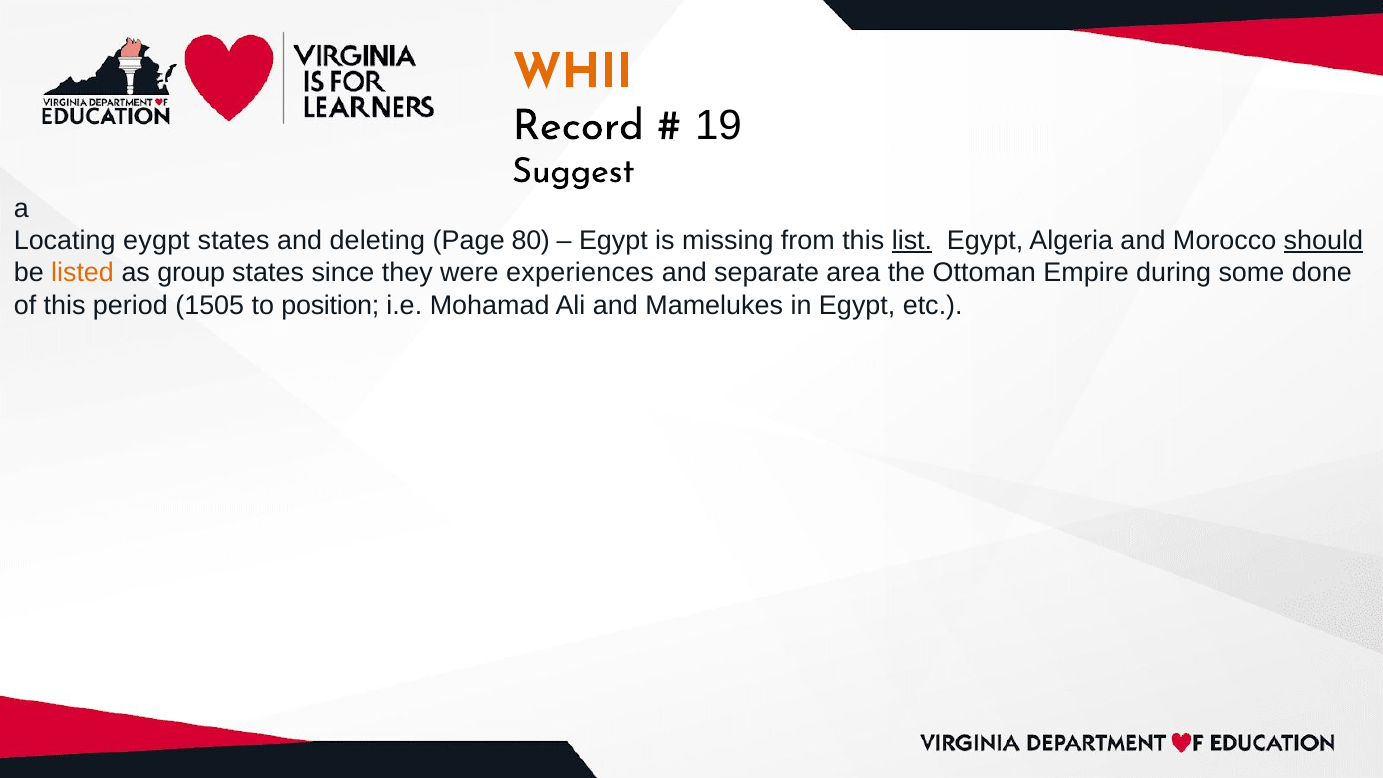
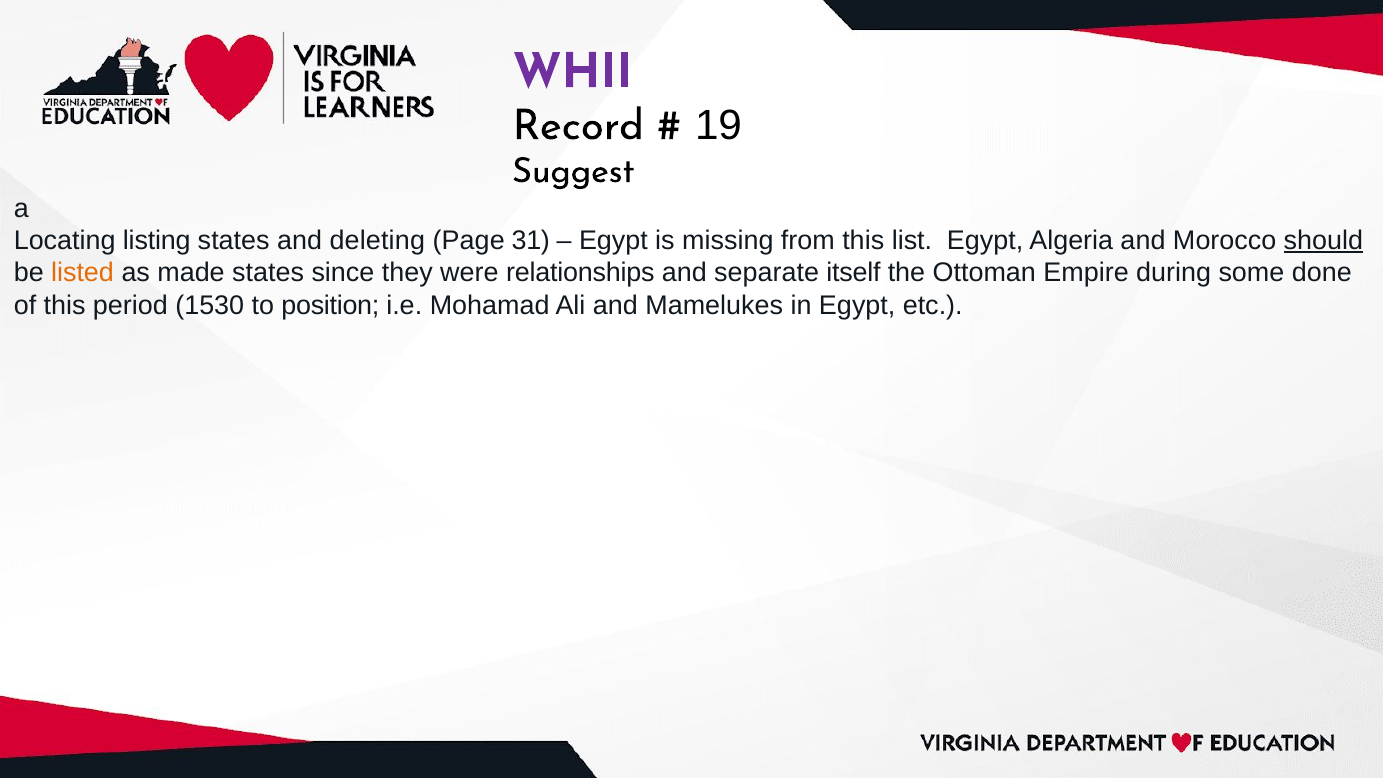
WHII colour: orange -> purple (573, 71)
eygpt: eygpt -> listing (157, 241)
80: 80 -> 31 (531, 241)
list underline: present -> none (912, 241)
group: group -> made (191, 273)
experiences: experiences -> relationships (580, 273)
area: area -> itself (853, 273)
1505: 1505 -> 1530 (210, 305)
